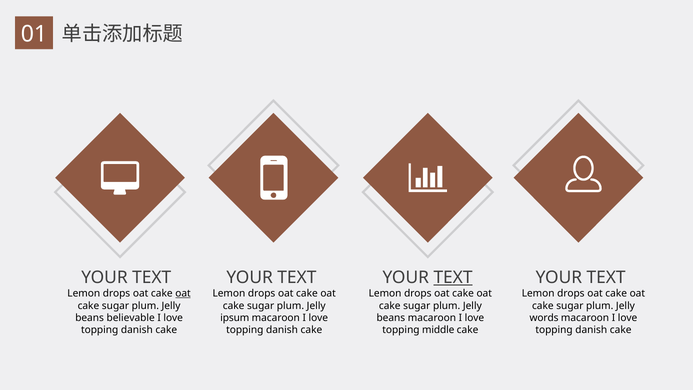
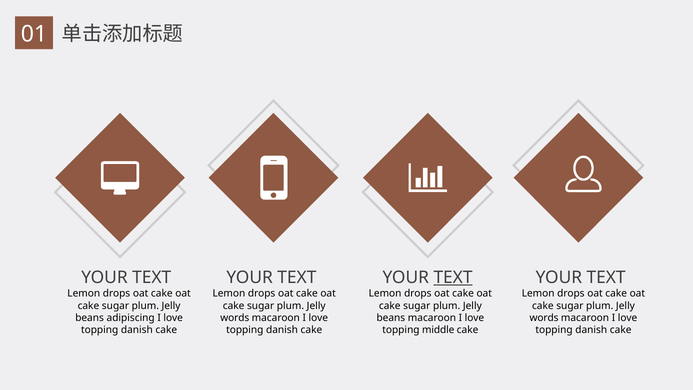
oat underline: present -> none (183, 293)
believable: believable -> adipiscing (131, 318)
ipsum: ipsum -> words (235, 318)
